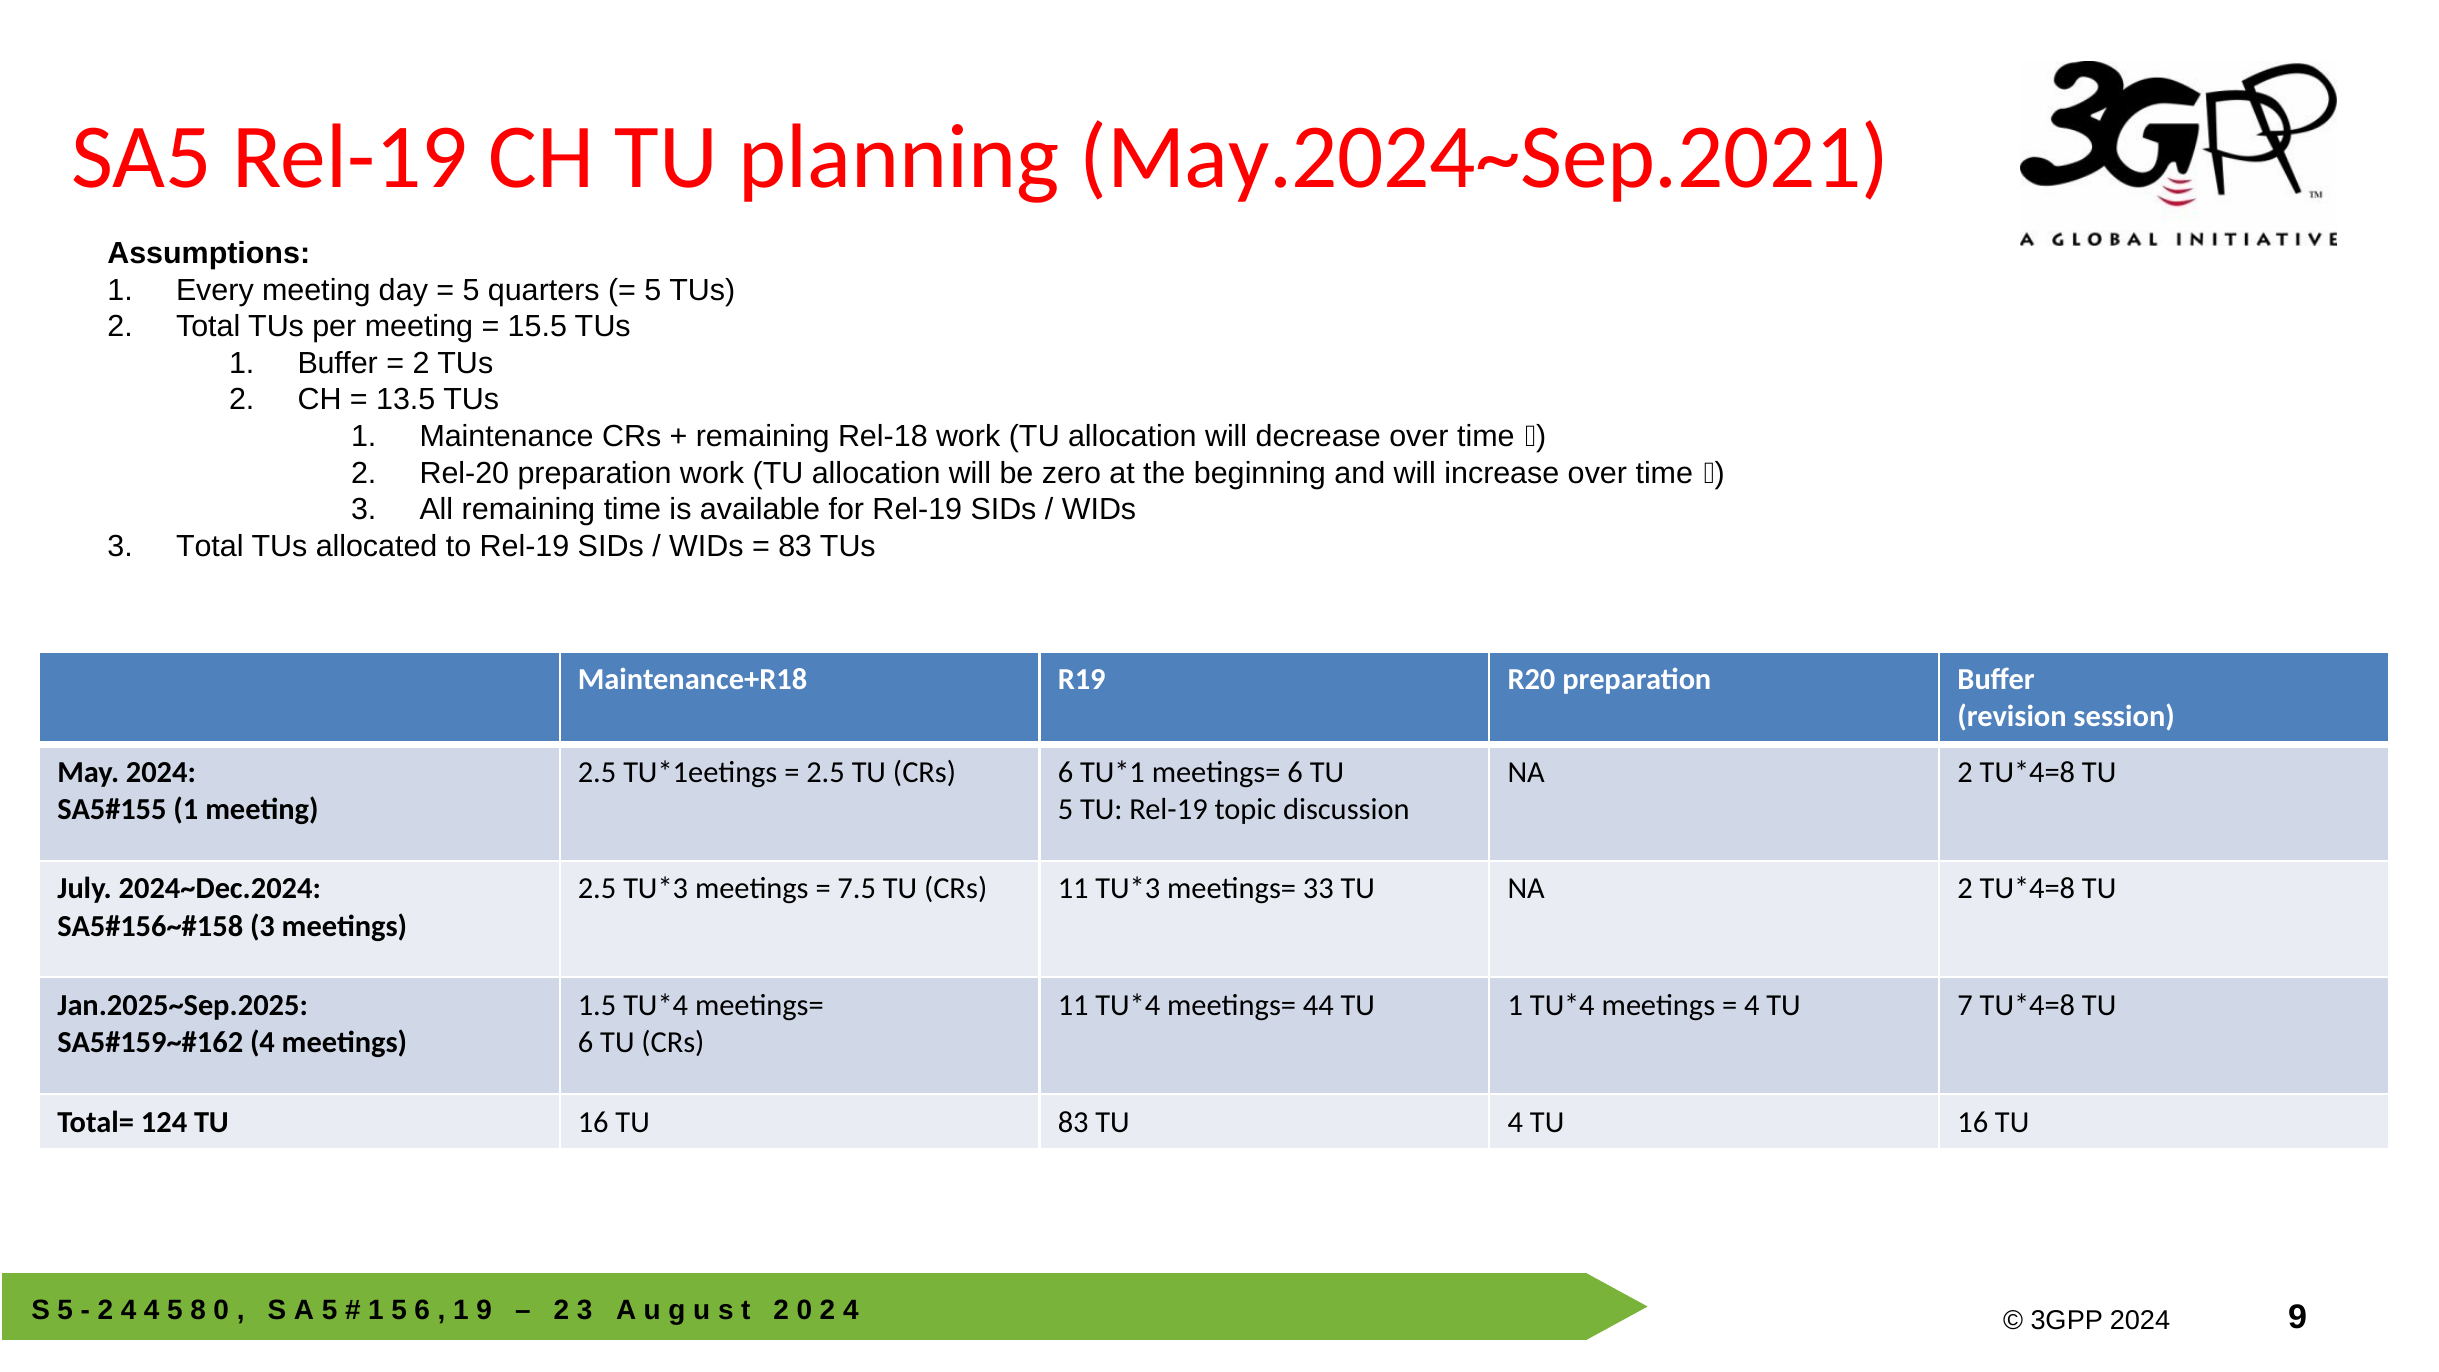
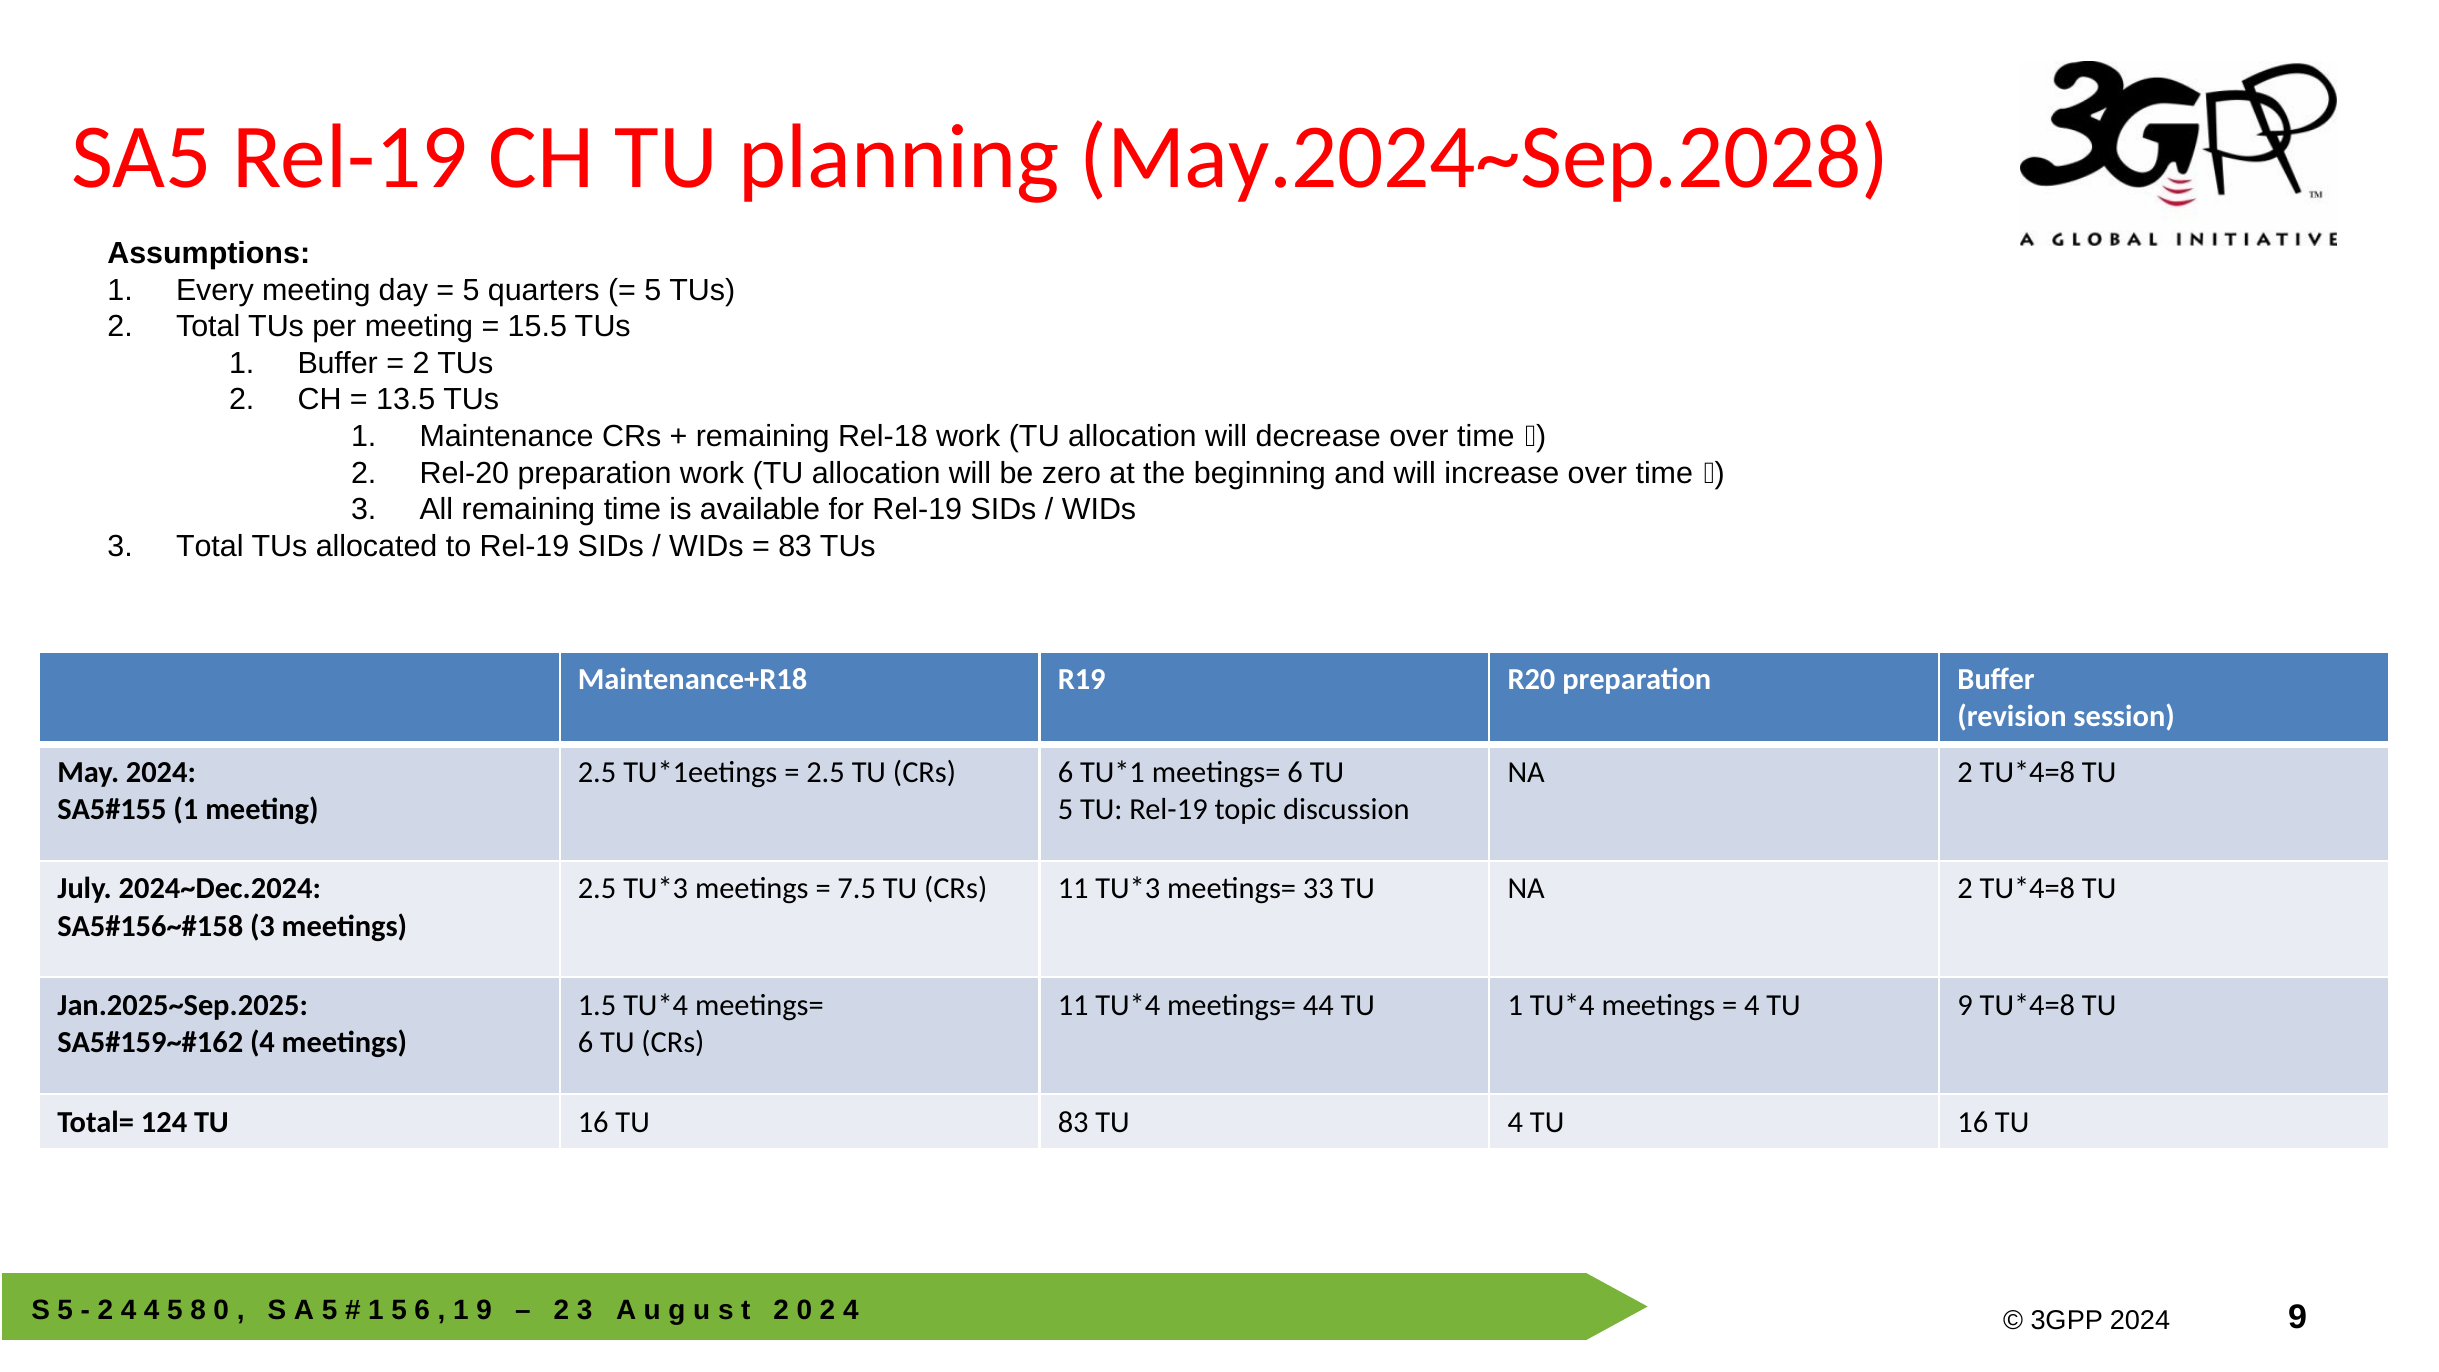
May.2024~Sep.2021: May.2024~Sep.2021 -> May.2024~Sep.2028 (1484, 157)
TU 7: 7 -> 9 (1965, 1005)
